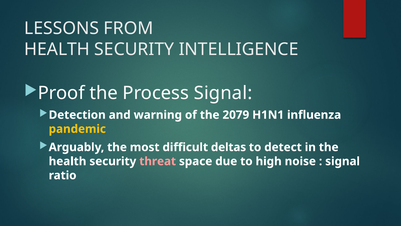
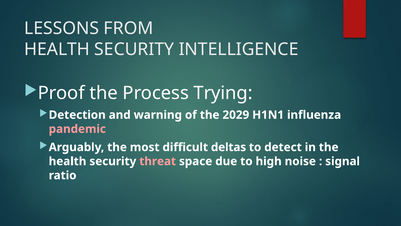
Process Signal: Signal -> Trying (223, 93)
2079: 2079 -> 2029 (236, 115)
pandemic colour: yellow -> pink (77, 129)
